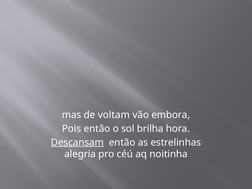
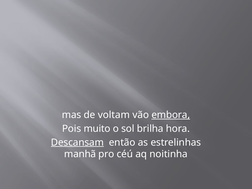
embora underline: none -> present (171, 115)
Pois então: então -> muito (97, 129)
alegria: alegria -> manhã (80, 154)
